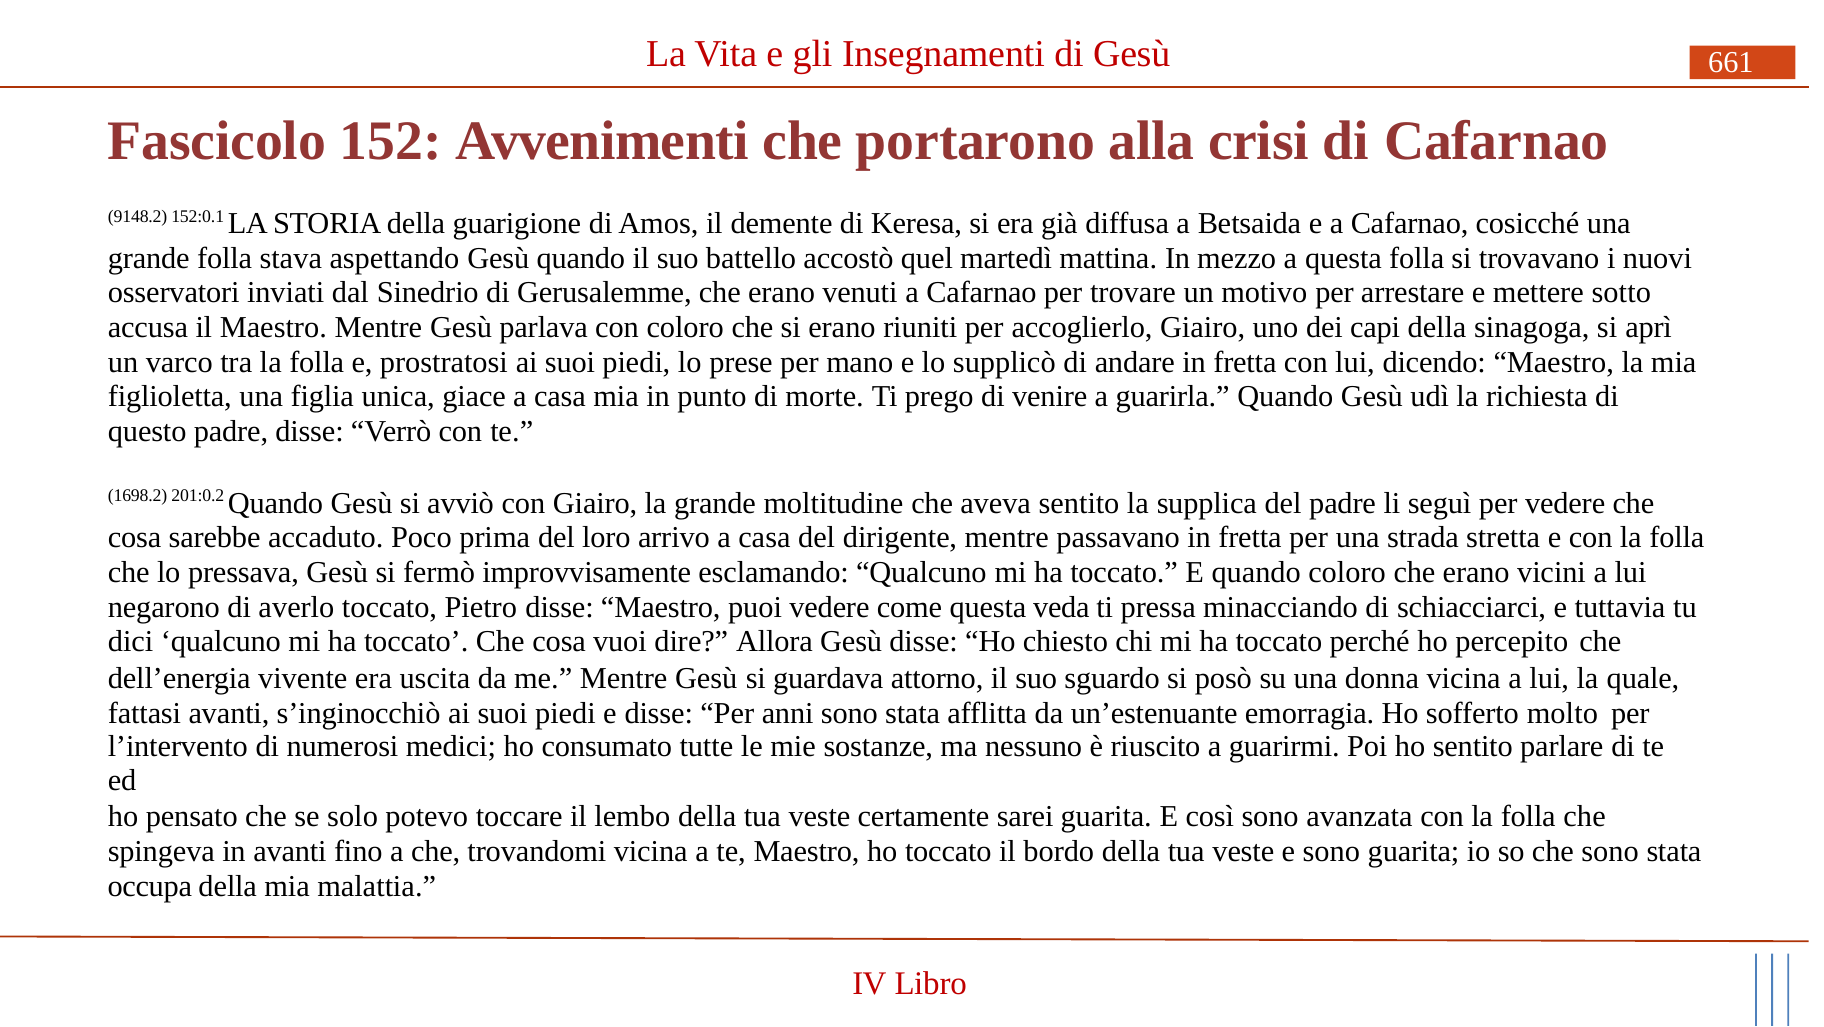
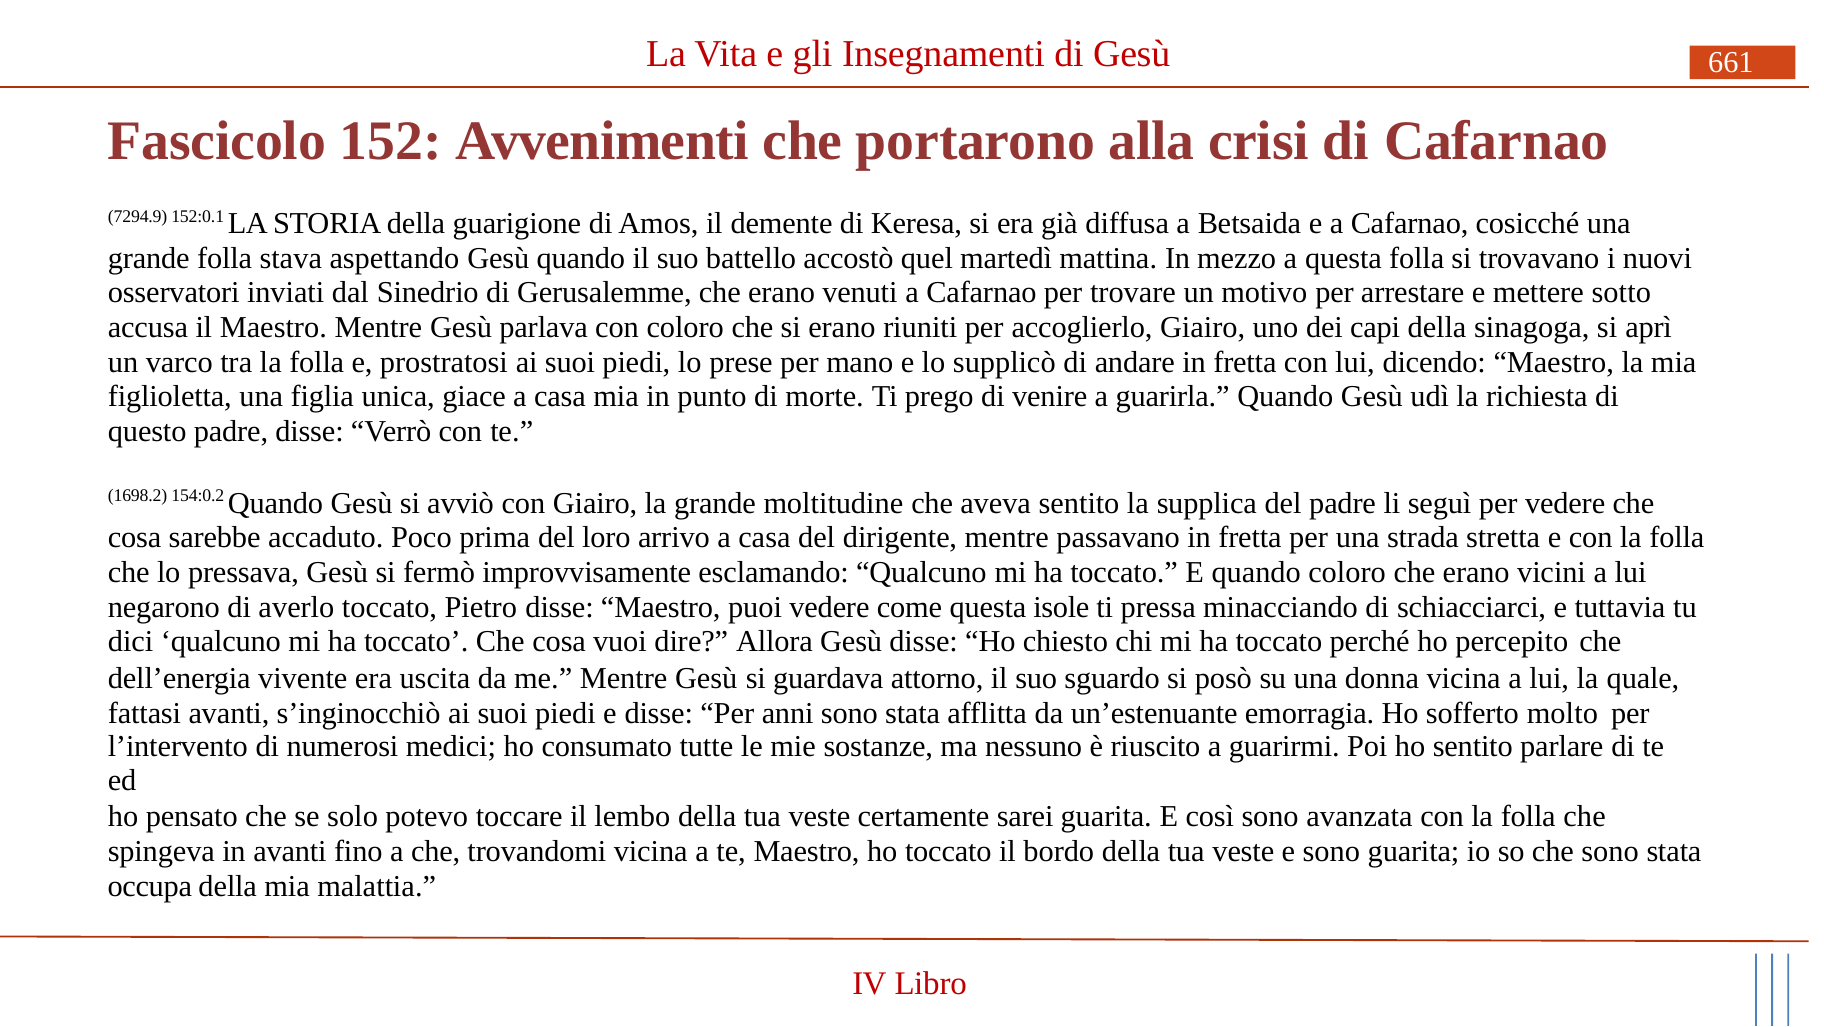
9148.2: 9148.2 -> 7294.9 (138, 216)
201:0.2: 201:0.2 -> 154:0.2 (198, 496)
veda: veda -> isole (1061, 607)
